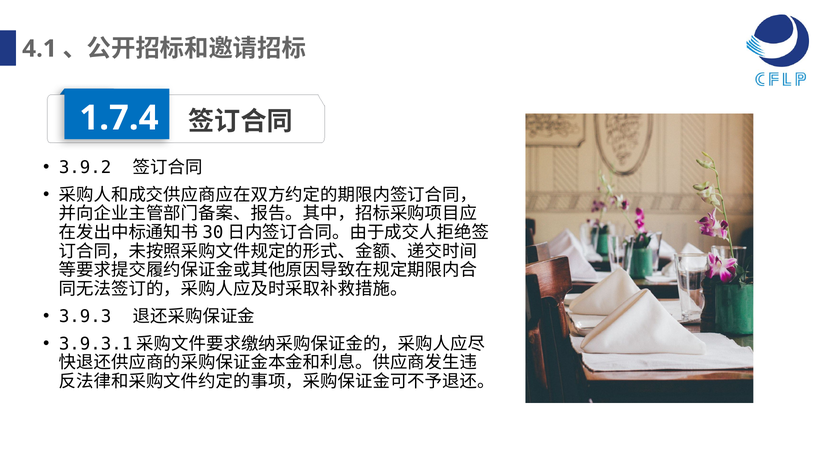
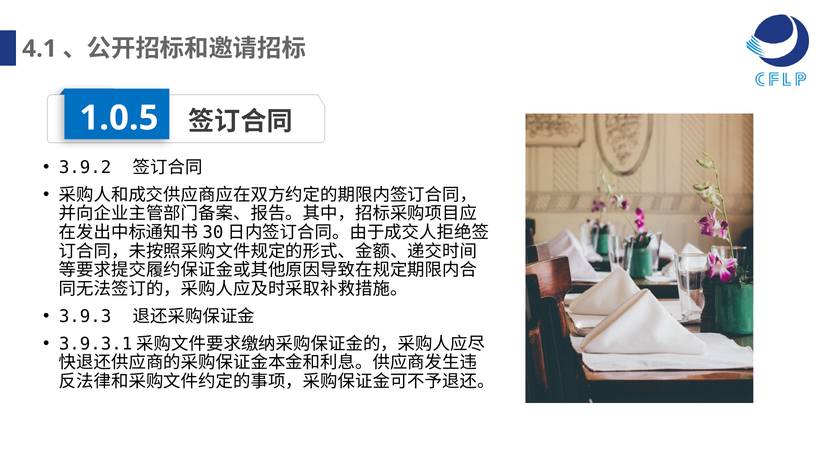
1.7.4: 1.7.4 -> 1.0.5 (119, 118)
